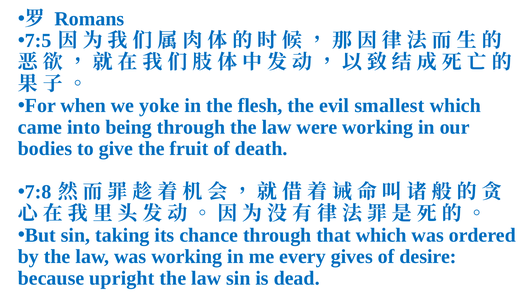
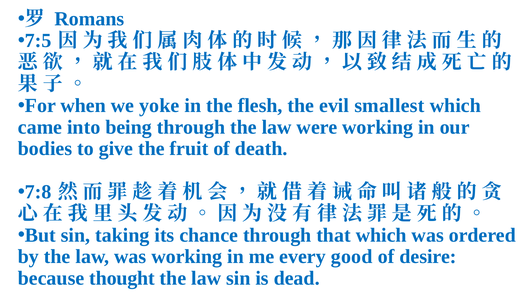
gives: gives -> good (352, 256)
upright: upright -> thought (122, 278)
